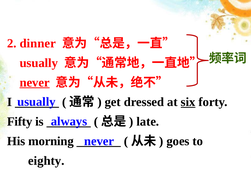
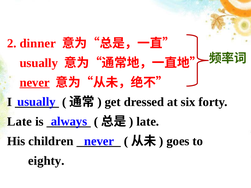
six underline: present -> none (188, 102)
Fifty: Fifty -> Late (20, 122)
morning: morning -> children (51, 141)
